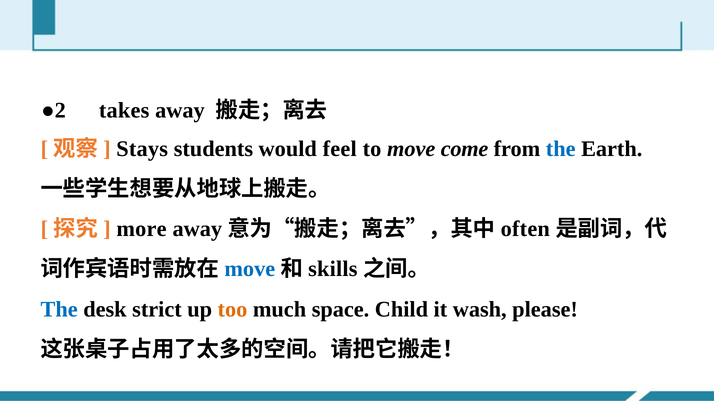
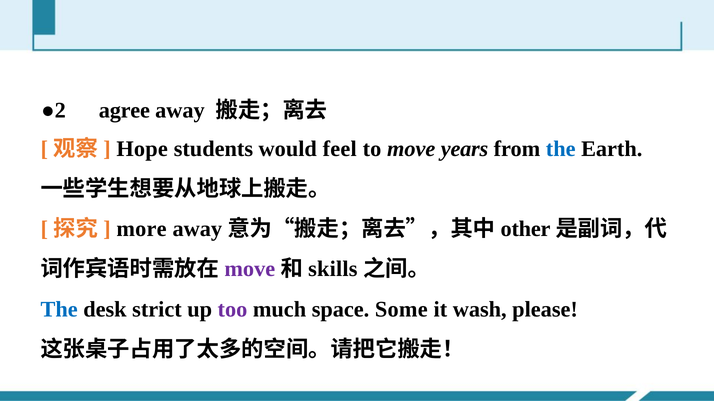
takes: takes -> agree (124, 110)
Stays: Stays -> Hope (142, 149)
come: come -> years (465, 149)
often: often -> other (526, 229)
move colour: blue -> purple (250, 270)
too colour: orange -> purple (232, 310)
Child: Child -> Some (401, 310)
